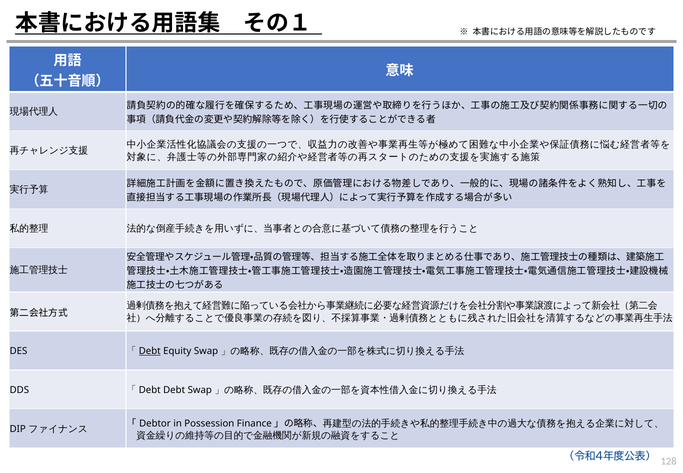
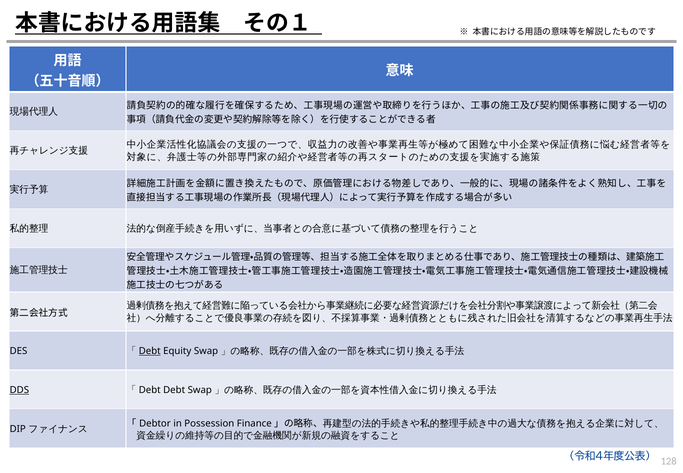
DDS underline: none -> present (19, 390)
